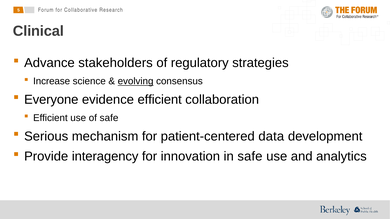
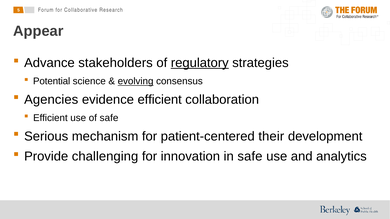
Clinical: Clinical -> Appear (38, 31)
regulatory underline: none -> present (200, 63)
Increase: Increase -> Potential (52, 81)
Everyone: Everyone -> Agencies (51, 100)
data: data -> their (271, 136)
interagency: interagency -> challenging (105, 157)
